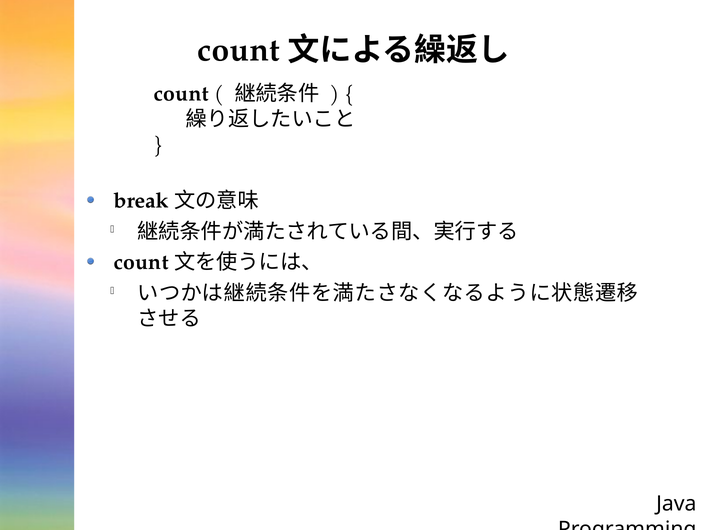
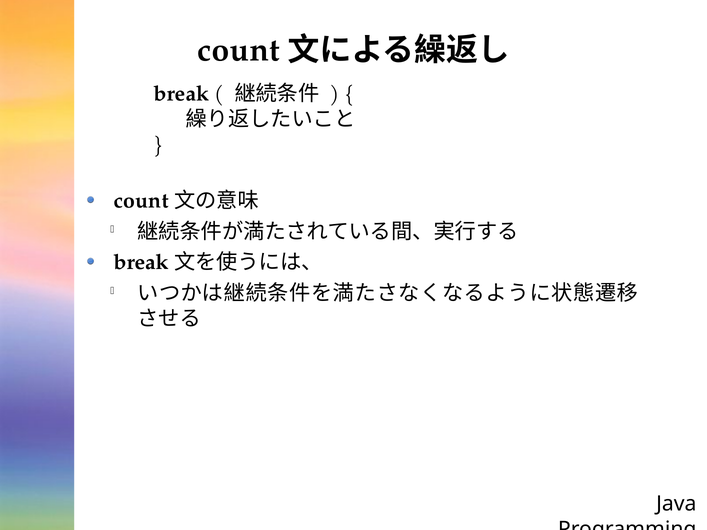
count: count -> break (181, 94)
break: break -> count (141, 201)
count: count -> break (141, 263)
